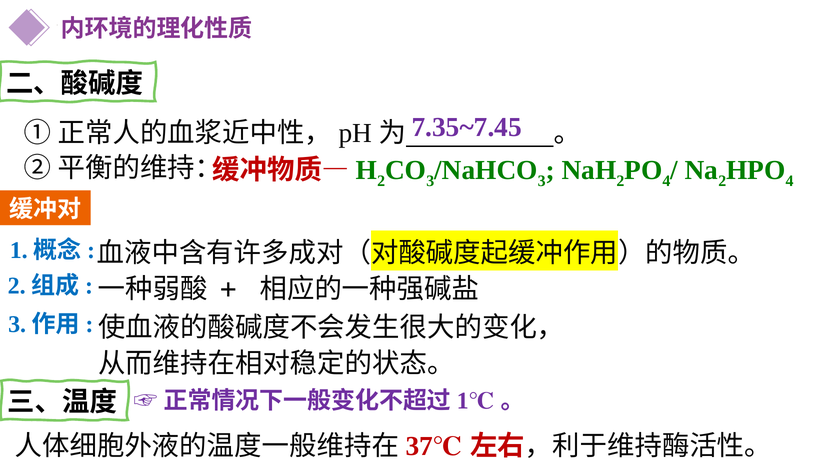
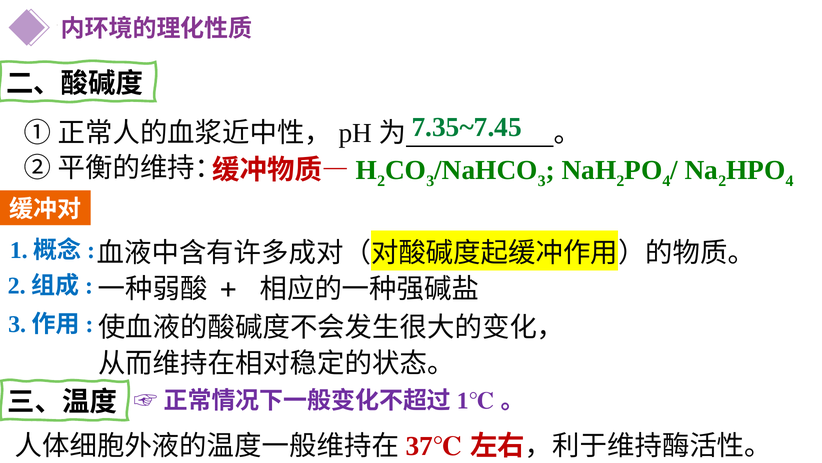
7.35~7.45 colour: purple -> green (467, 127)
